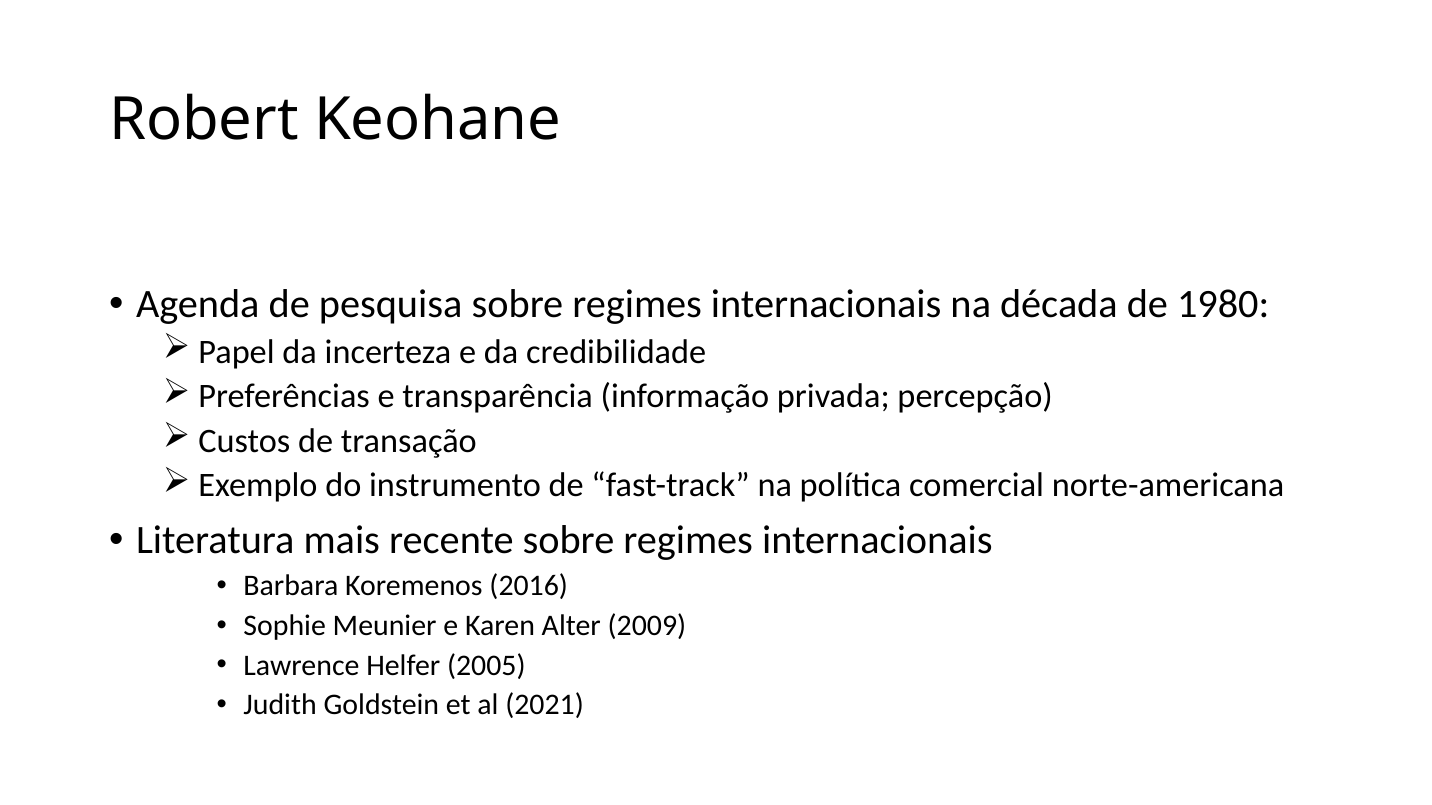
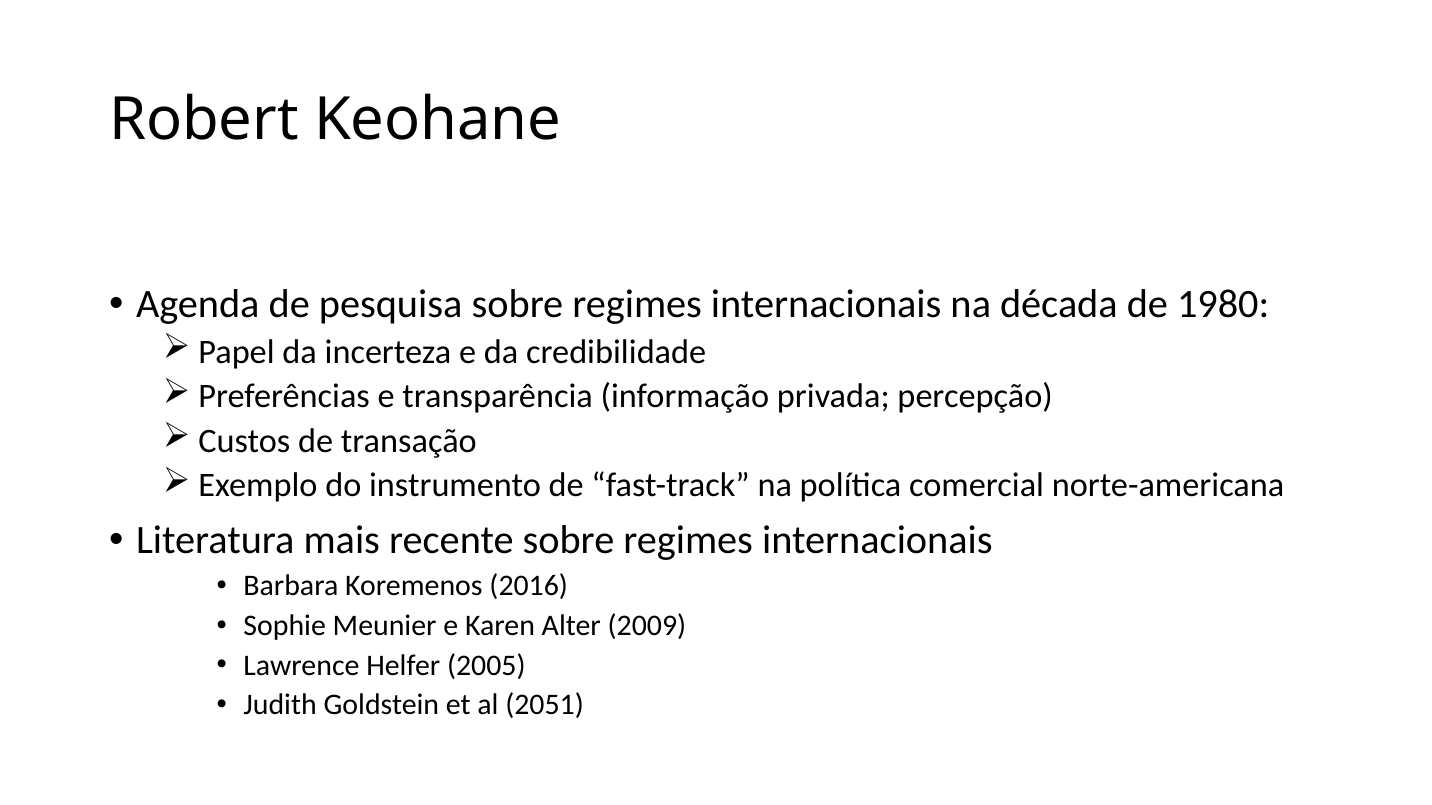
2021: 2021 -> 2051 (545, 705)
